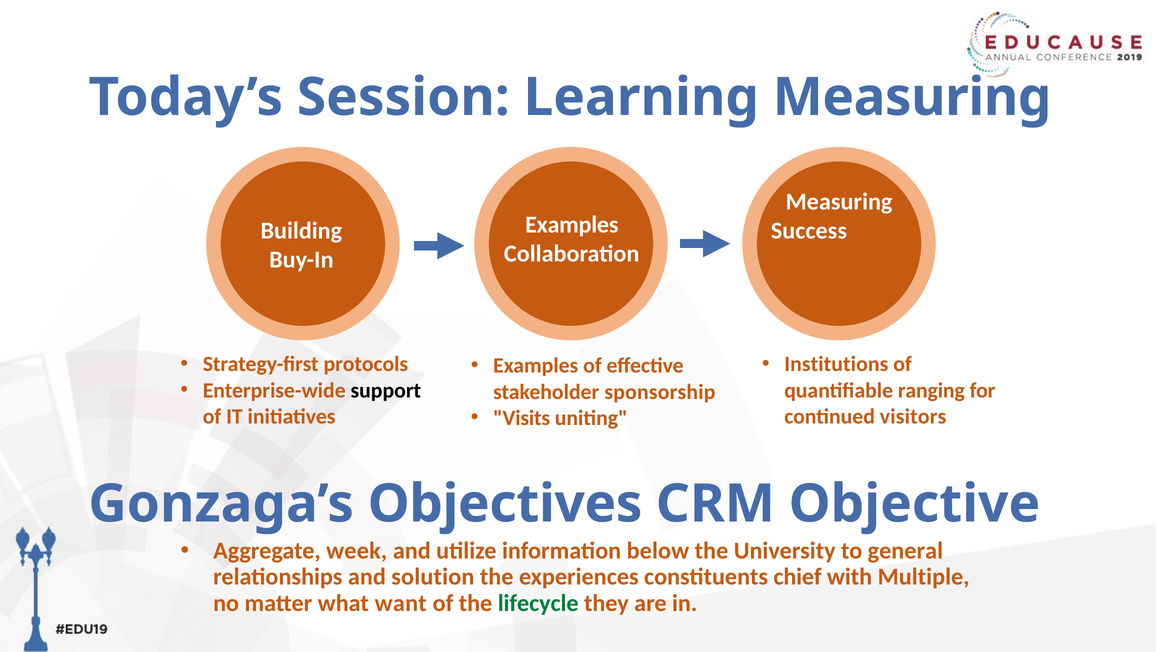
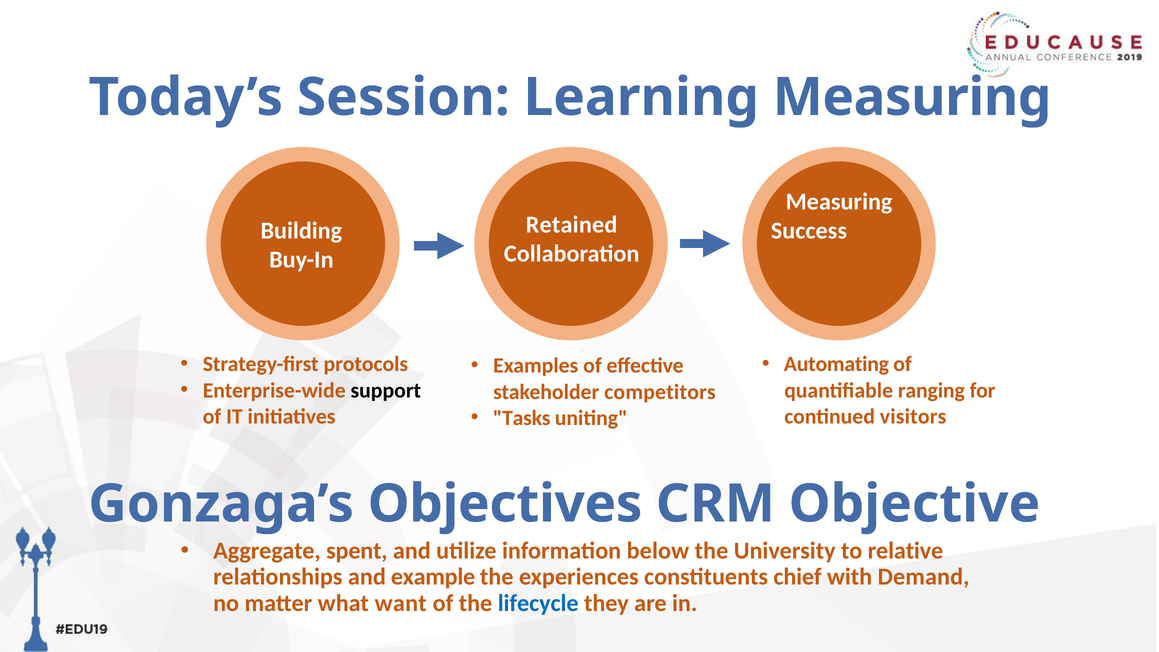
Examples: Examples -> Retained (572, 225)
Institutions: Institutions -> Automating (836, 364)
sponsorship: sponsorship -> competitors (660, 392)
Visits: Visits -> Tasks (522, 418)
week: week -> spent (357, 551)
general: general -> relative (905, 551)
solution: solution -> example (433, 577)
Multiple: Multiple -> Demand (924, 577)
lifecycle colour: green -> blue (538, 603)
